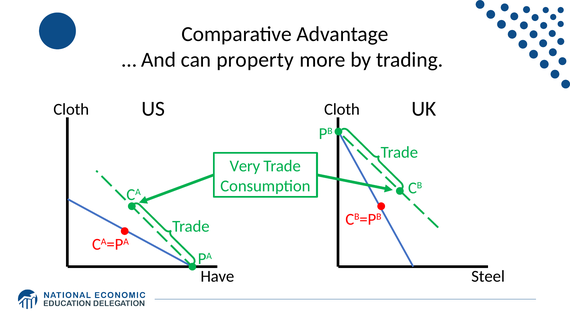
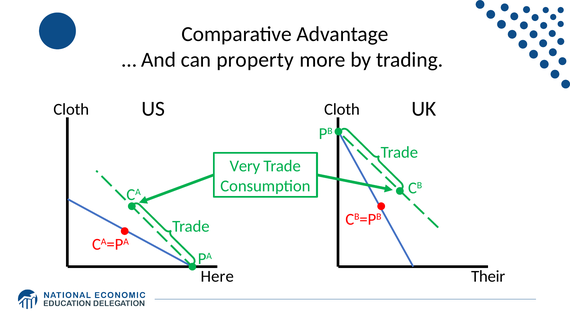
Have: Have -> Here (217, 277)
Steel: Steel -> Their (488, 277)
